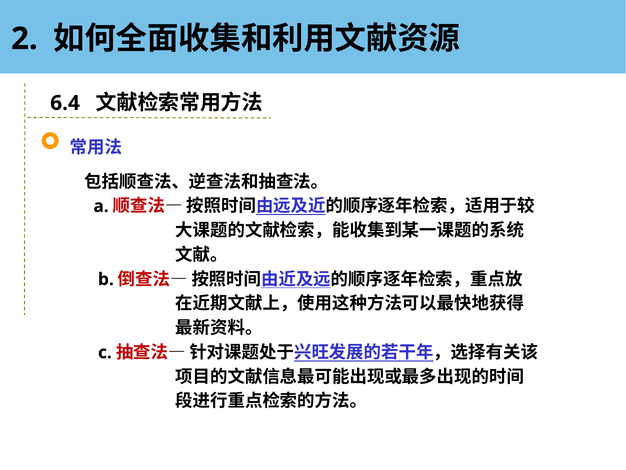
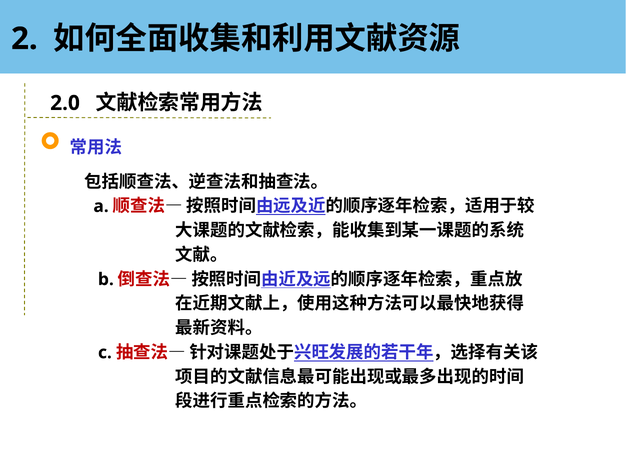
6.4: 6.4 -> 2.0 (65, 103)
